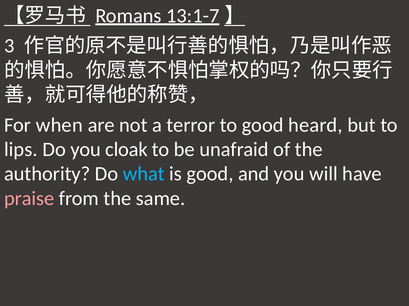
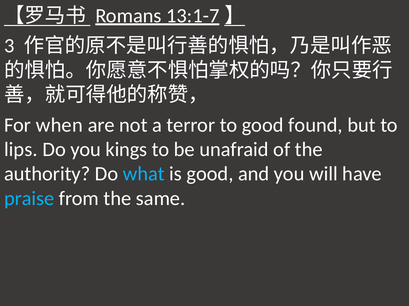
heard: heard -> found (316, 125)
cloak: cloak -> kings (126, 150)
praise colour: pink -> light blue (29, 199)
